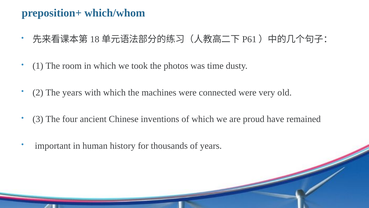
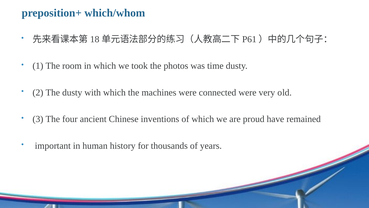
The years: years -> dusty (72, 92)
